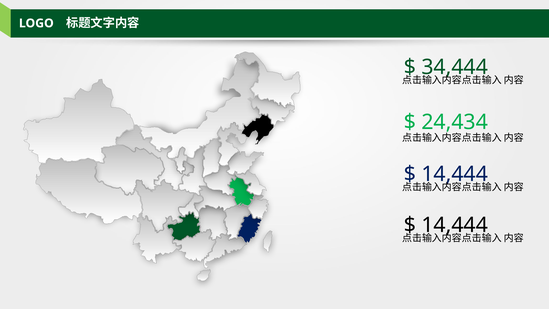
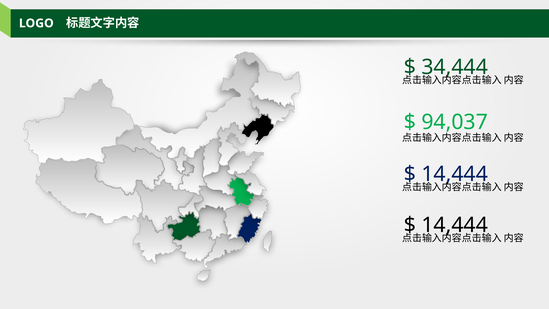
24,434: 24,434 -> 94,037 (455, 122)
